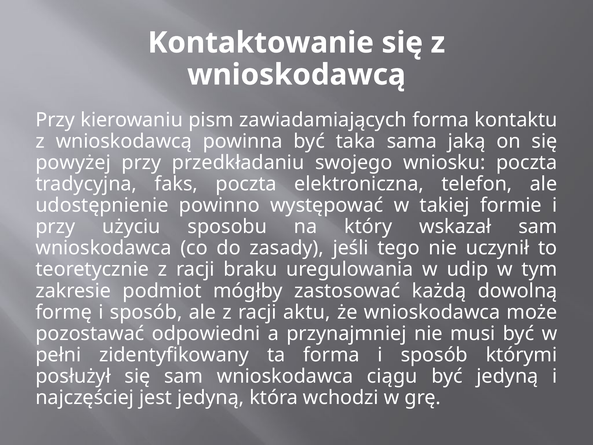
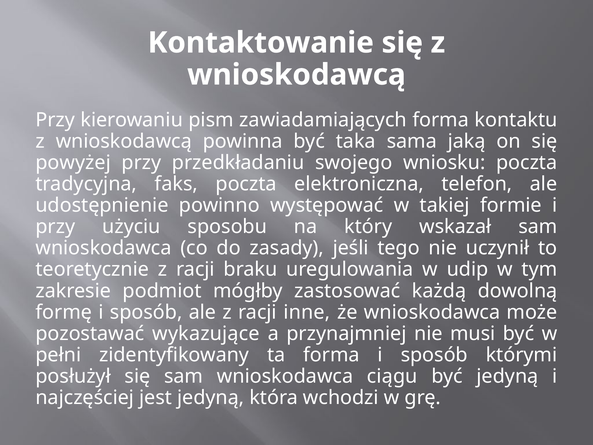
aktu: aktu -> inne (307, 312)
odpowiedni: odpowiedni -> wykazujące (206, 333)
